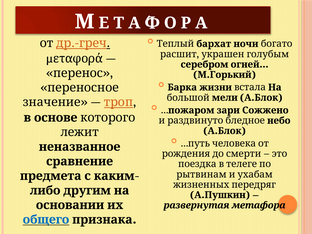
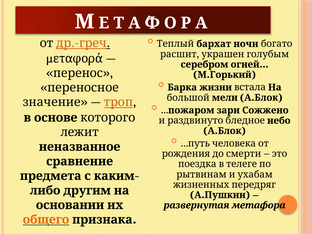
общего colour: blue -> orange (46, 220)
